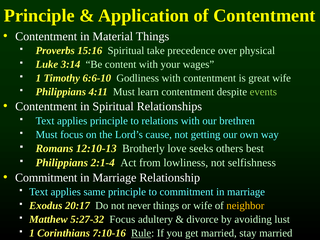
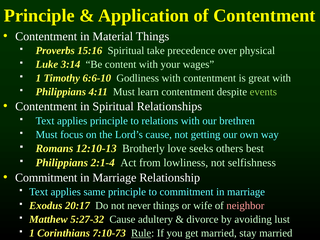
great wife: wife -> with (282, 78)
neighbor colour: yellow -> pink (245, 206)
5:27-32 Focus: Focus -> Cause (122, 219)
7:10-16: 7:10-16 -> 7:10-73 (109, 233)
